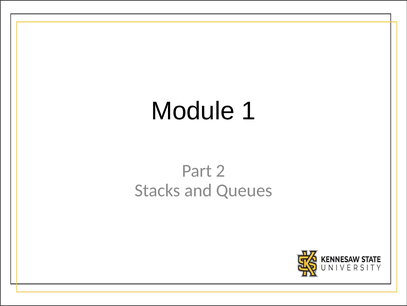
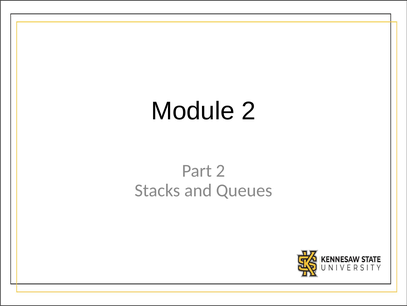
Module 1: 1 -> 2 (249, 111)
